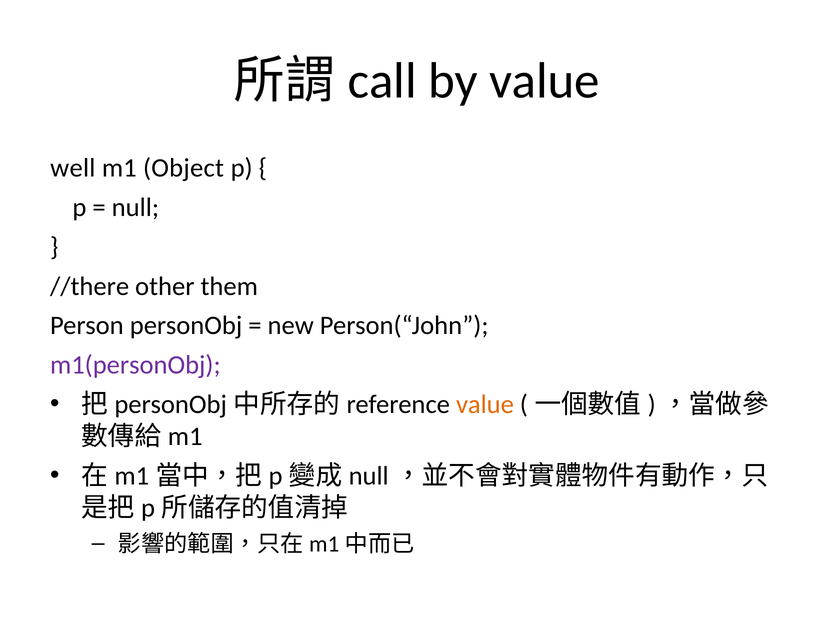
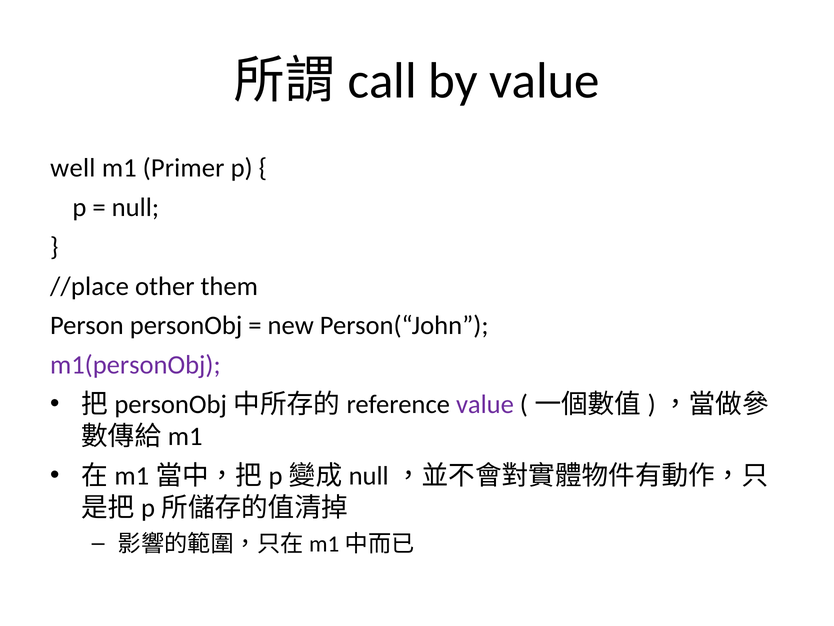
Object: Object -> Primer (184, 168)
//there: //there -> //place (89, 286)
value colour: orange -> purple (485, 404)
